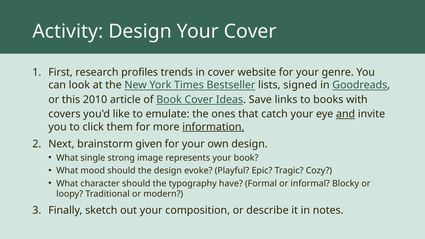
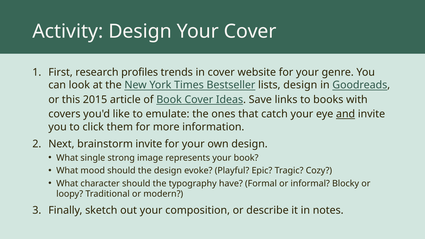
lists signed: signed -> design (300, 85)
2010: 2010 -> 2015 (95, 100)
information underline: present -> none (213, 127)
brainstorm given: given -> invite (149, 144)
